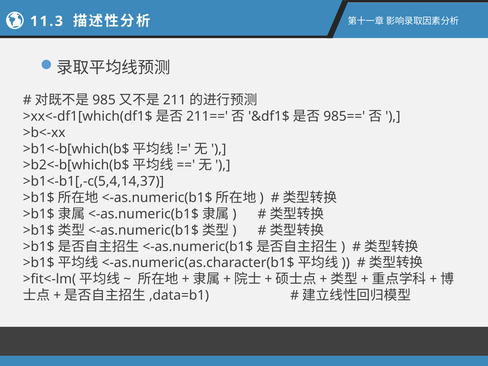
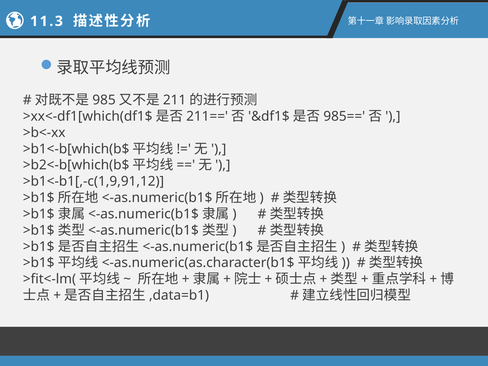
>b1<-b1[,-c(5,4,14,37: >b1<-b1[,-c(5,4,14,37 -> >b1<-b1[,-c(1,9,91,12 (93, 181)
